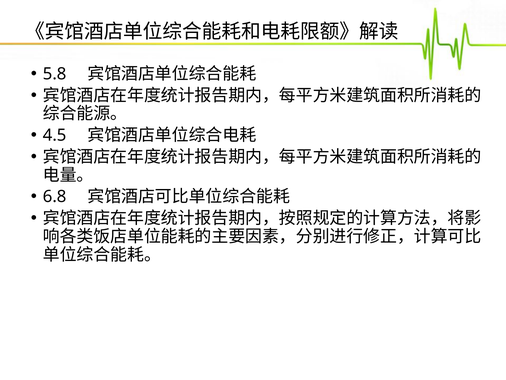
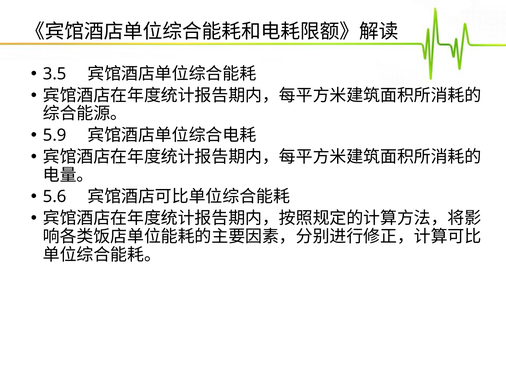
5.8: 5.8 -> 3.5 (55, 74)
4.5: 4.5 -> 5.9 (55, 135)
6.8: 6.8 -> 5.6 (55, 196)
